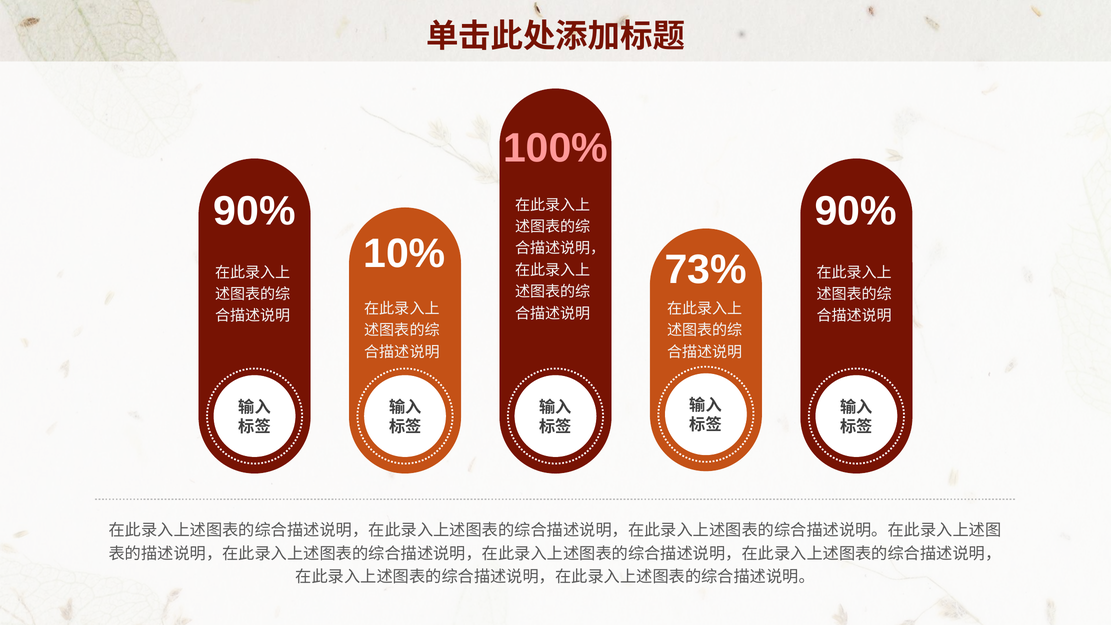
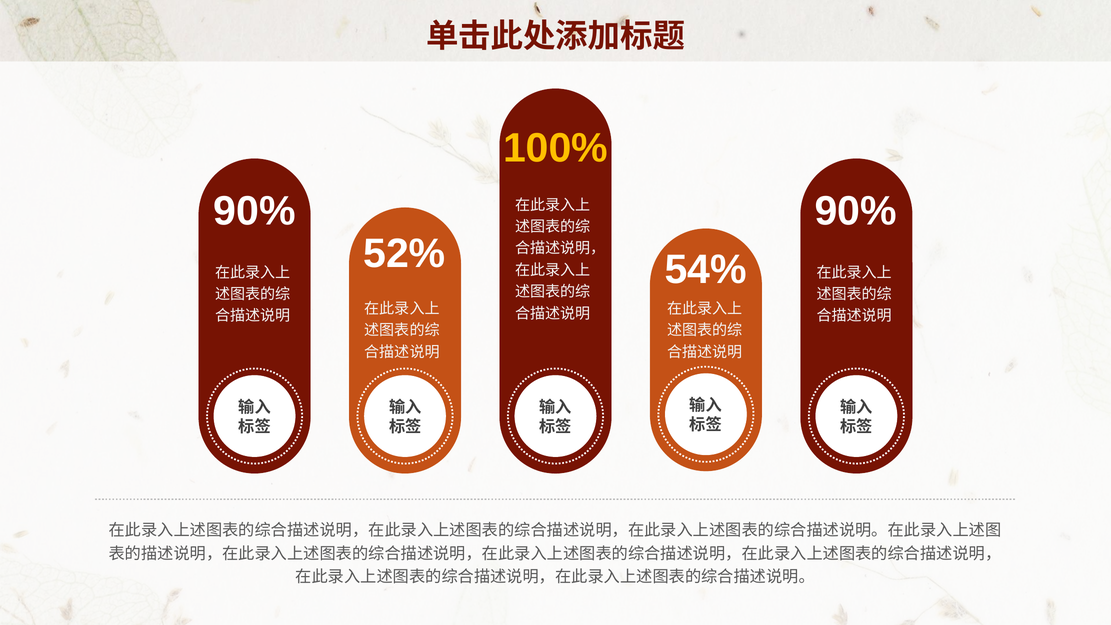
100% colour: pink -> yellow (556, 148)
10%: 10% -> 52% (404, 254)
73%: 73% -> 54% (706, 270)
